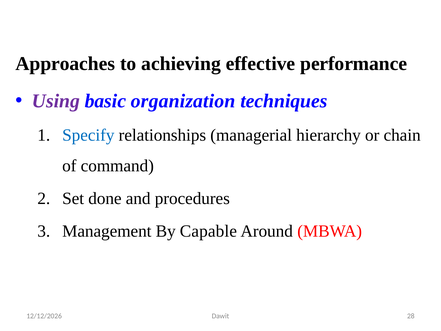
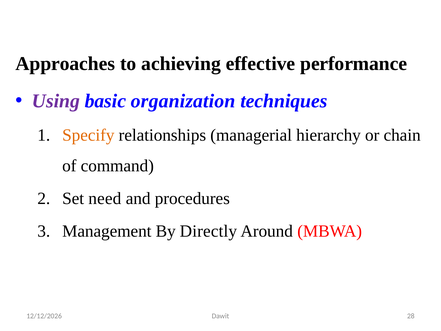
Specify colour: blue -> orange (88, 135)
done: done -> need (105, 198)
Capable: Capable -> Directly (208, 231)
